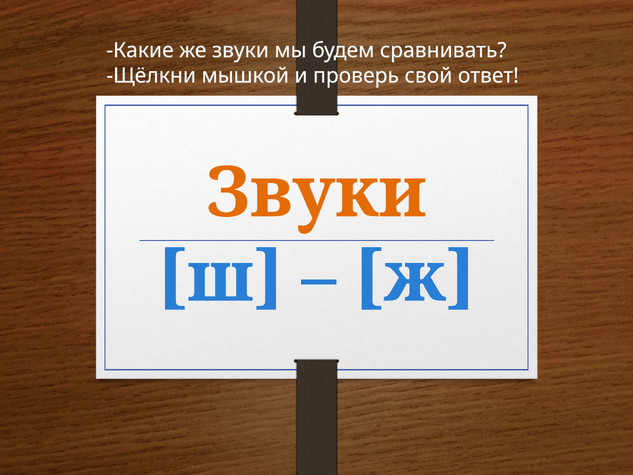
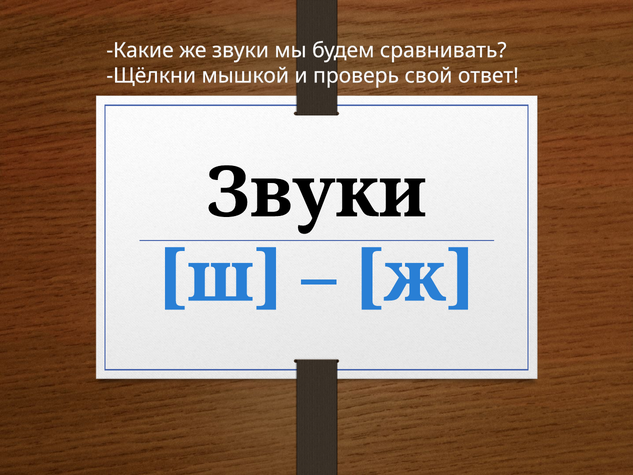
Звуки colour: orange -> black (316, 193)
